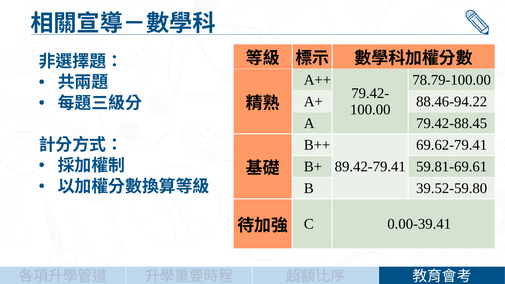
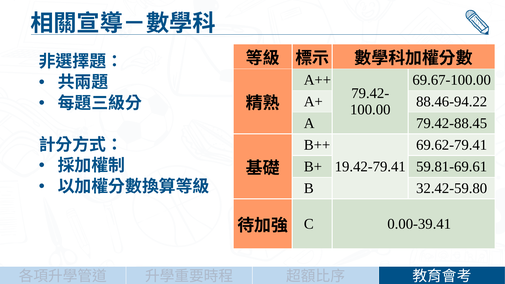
78.79-100.00: 78.79-100.00 -> 69.67-100.00 (452, 80)
89.42-79.41: 89.42-79.41 -> 19.42-79.41 (370, 167)
39.52-59.80: 39.52-59.80 -> 32.42-59.80 (452, 188)
